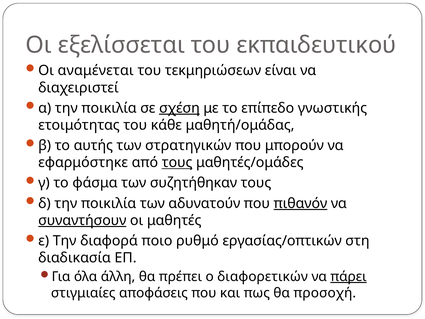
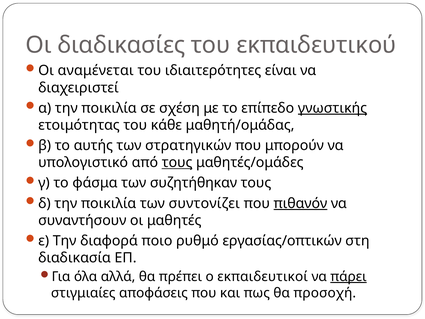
εξελίσσεται: εξελίσσεται -> διαδικασίες (121, 45)
τεκμηριώσεων: τεκμηριώσεων -> ιδιαιτερότητες (213, 71)
σχέση underline: present -> none (179, 108)
γνωστικής underline: none -> present (333, 108)
εφαρμόστηκε: εφαρμόστηκε -> υπολογιστικό (83, 162)
αδυνατούν: αδυνατούν -> συντονίζει (204, 203)
συναντήσουν underline: present -> none (82, 220)
άλλη: άλλη -> αλλά (118, 276)
διαφορετικών: διαφορετικών -> εκπαιδευτικοί (263, 276)
